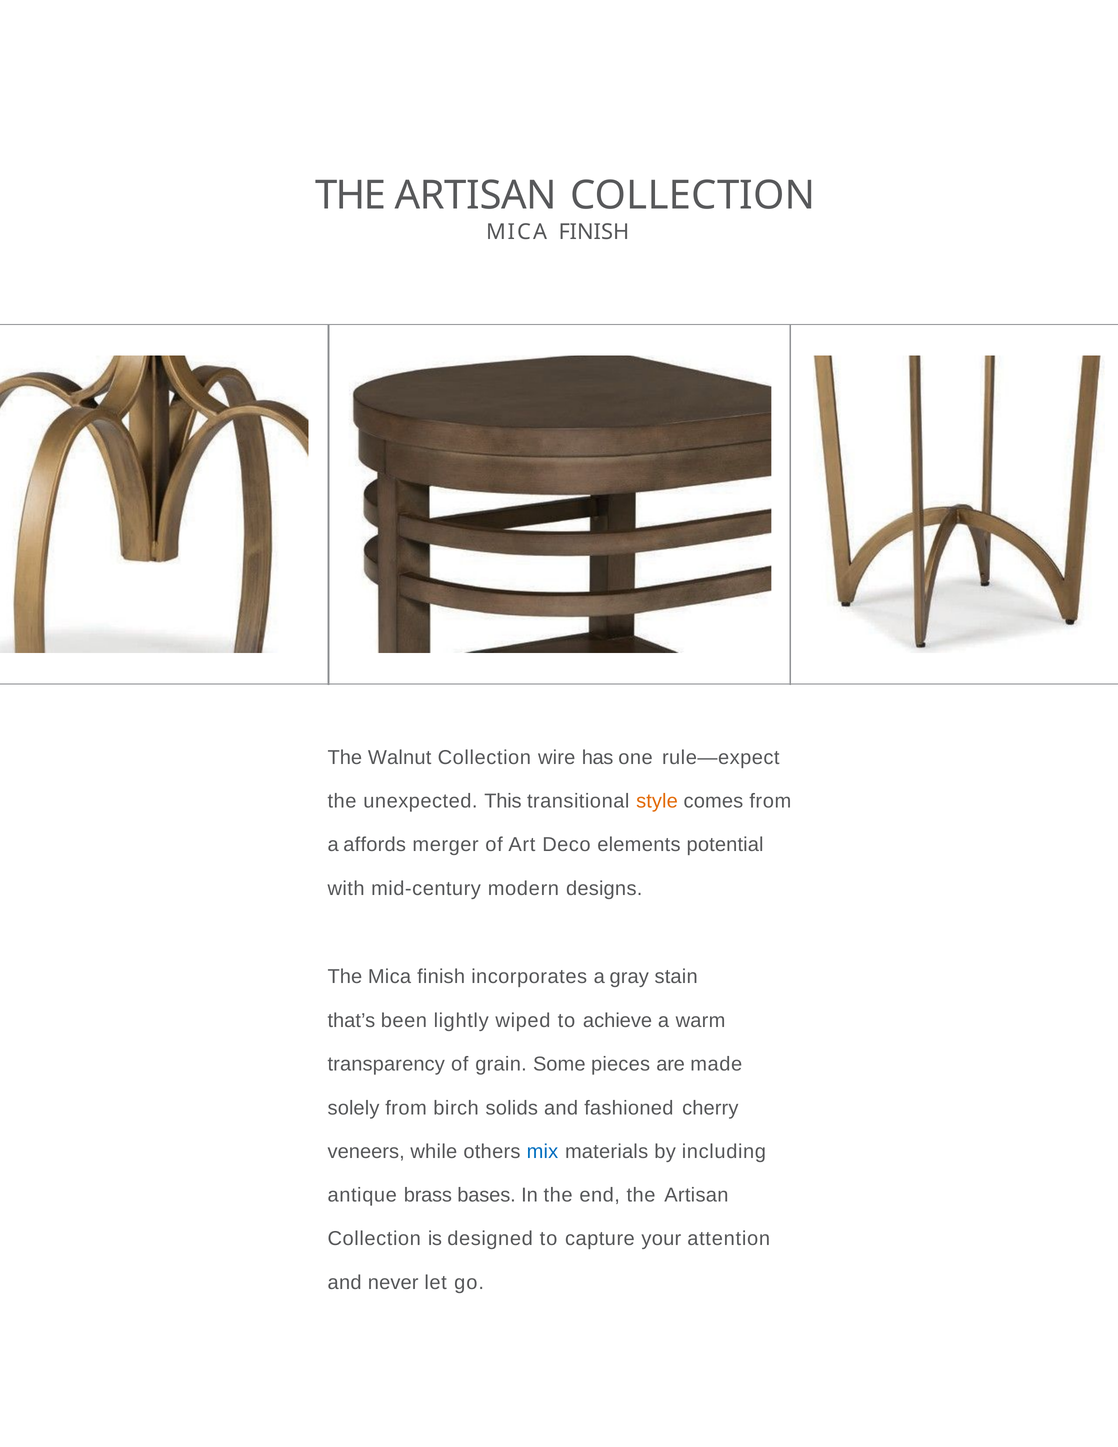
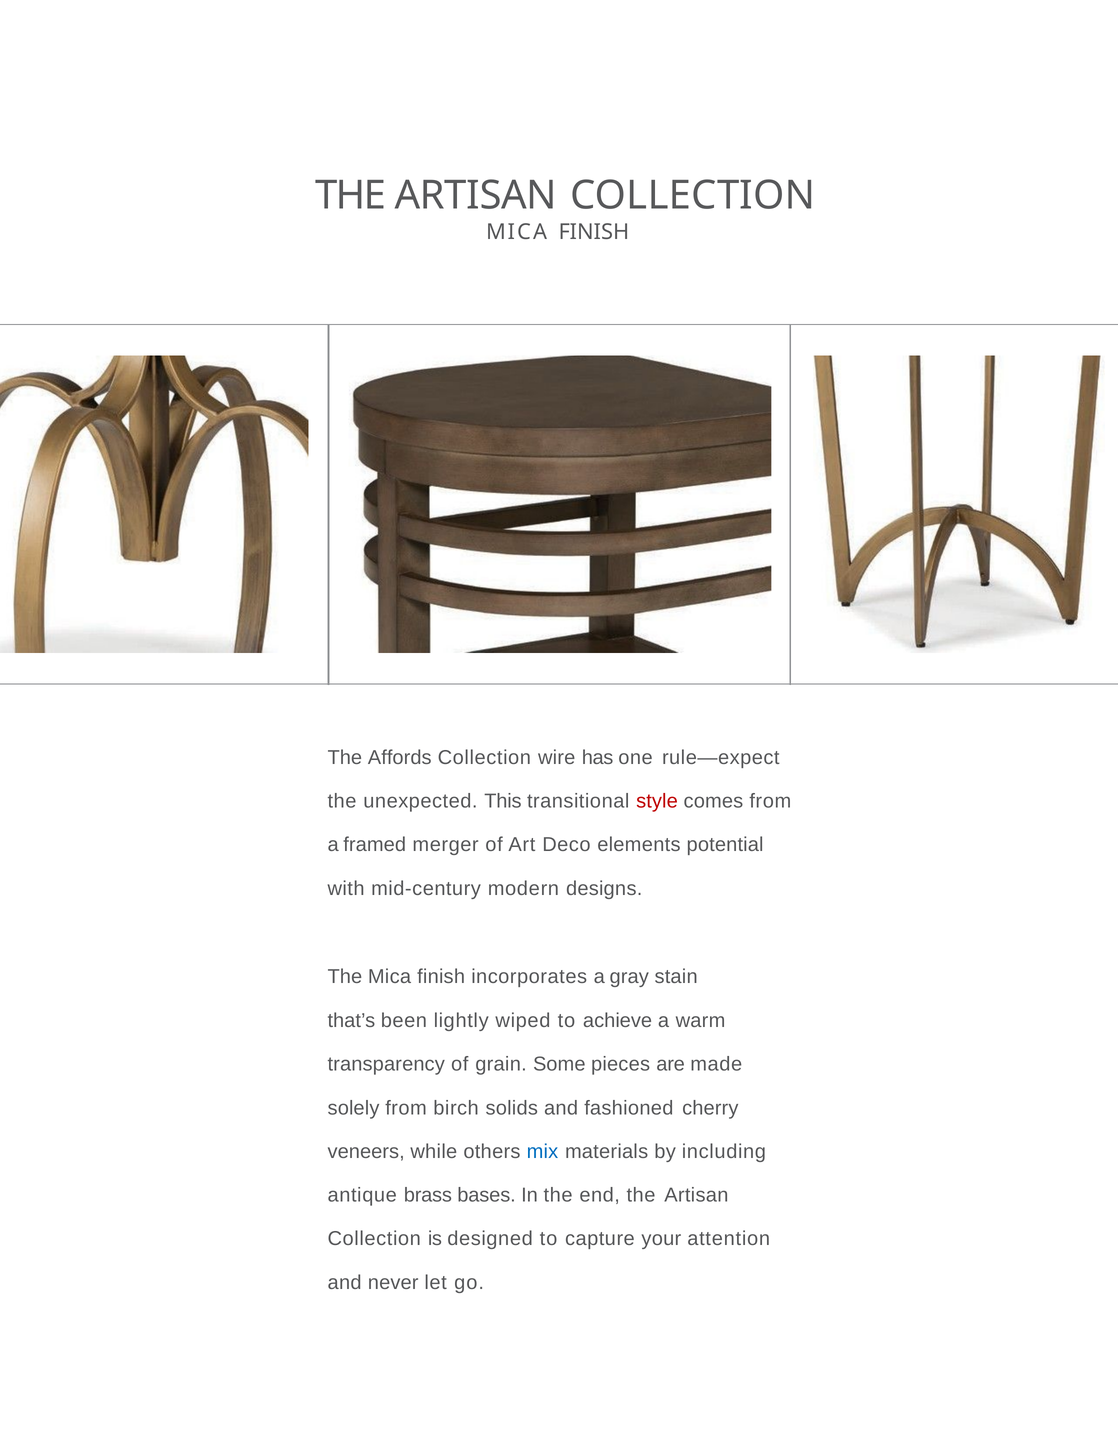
Walnut: Walnut -> Affords (400, 757)
style colour: orange -> red (657, 801)
affords: affords -> framed (375, 845)
